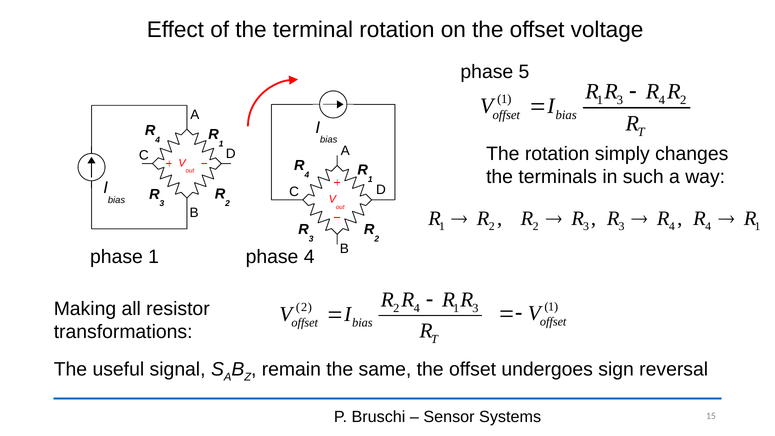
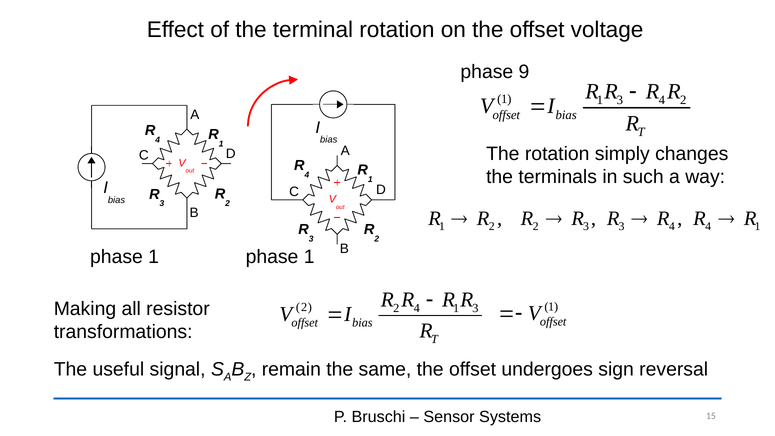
5: 5 -> 9 (524, 72)
1 phase 4: 4 -> 1 (309, 257)
